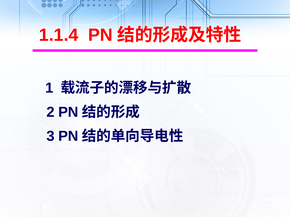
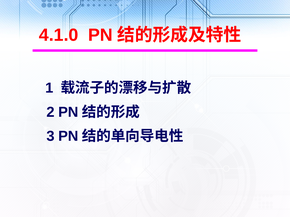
1.1.4: 1.1.4 -> 4.1.0 (59, 35)
